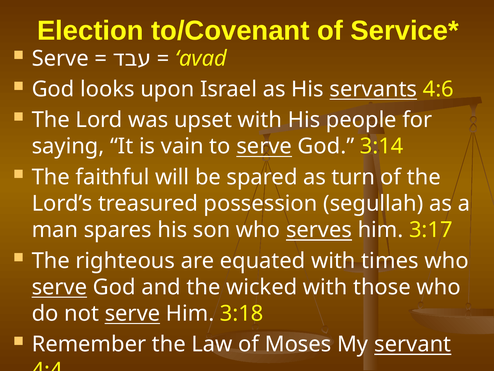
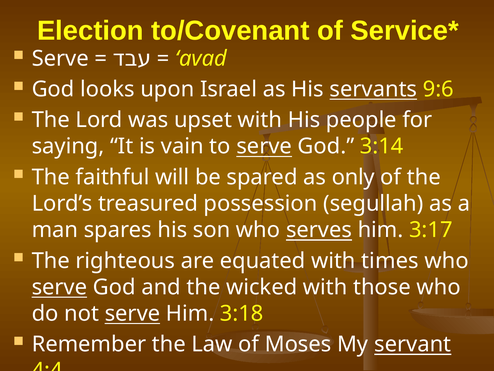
4:6: 4:6 -> 9:6 (438, 89)
turn: turn -> only (353, 177)
